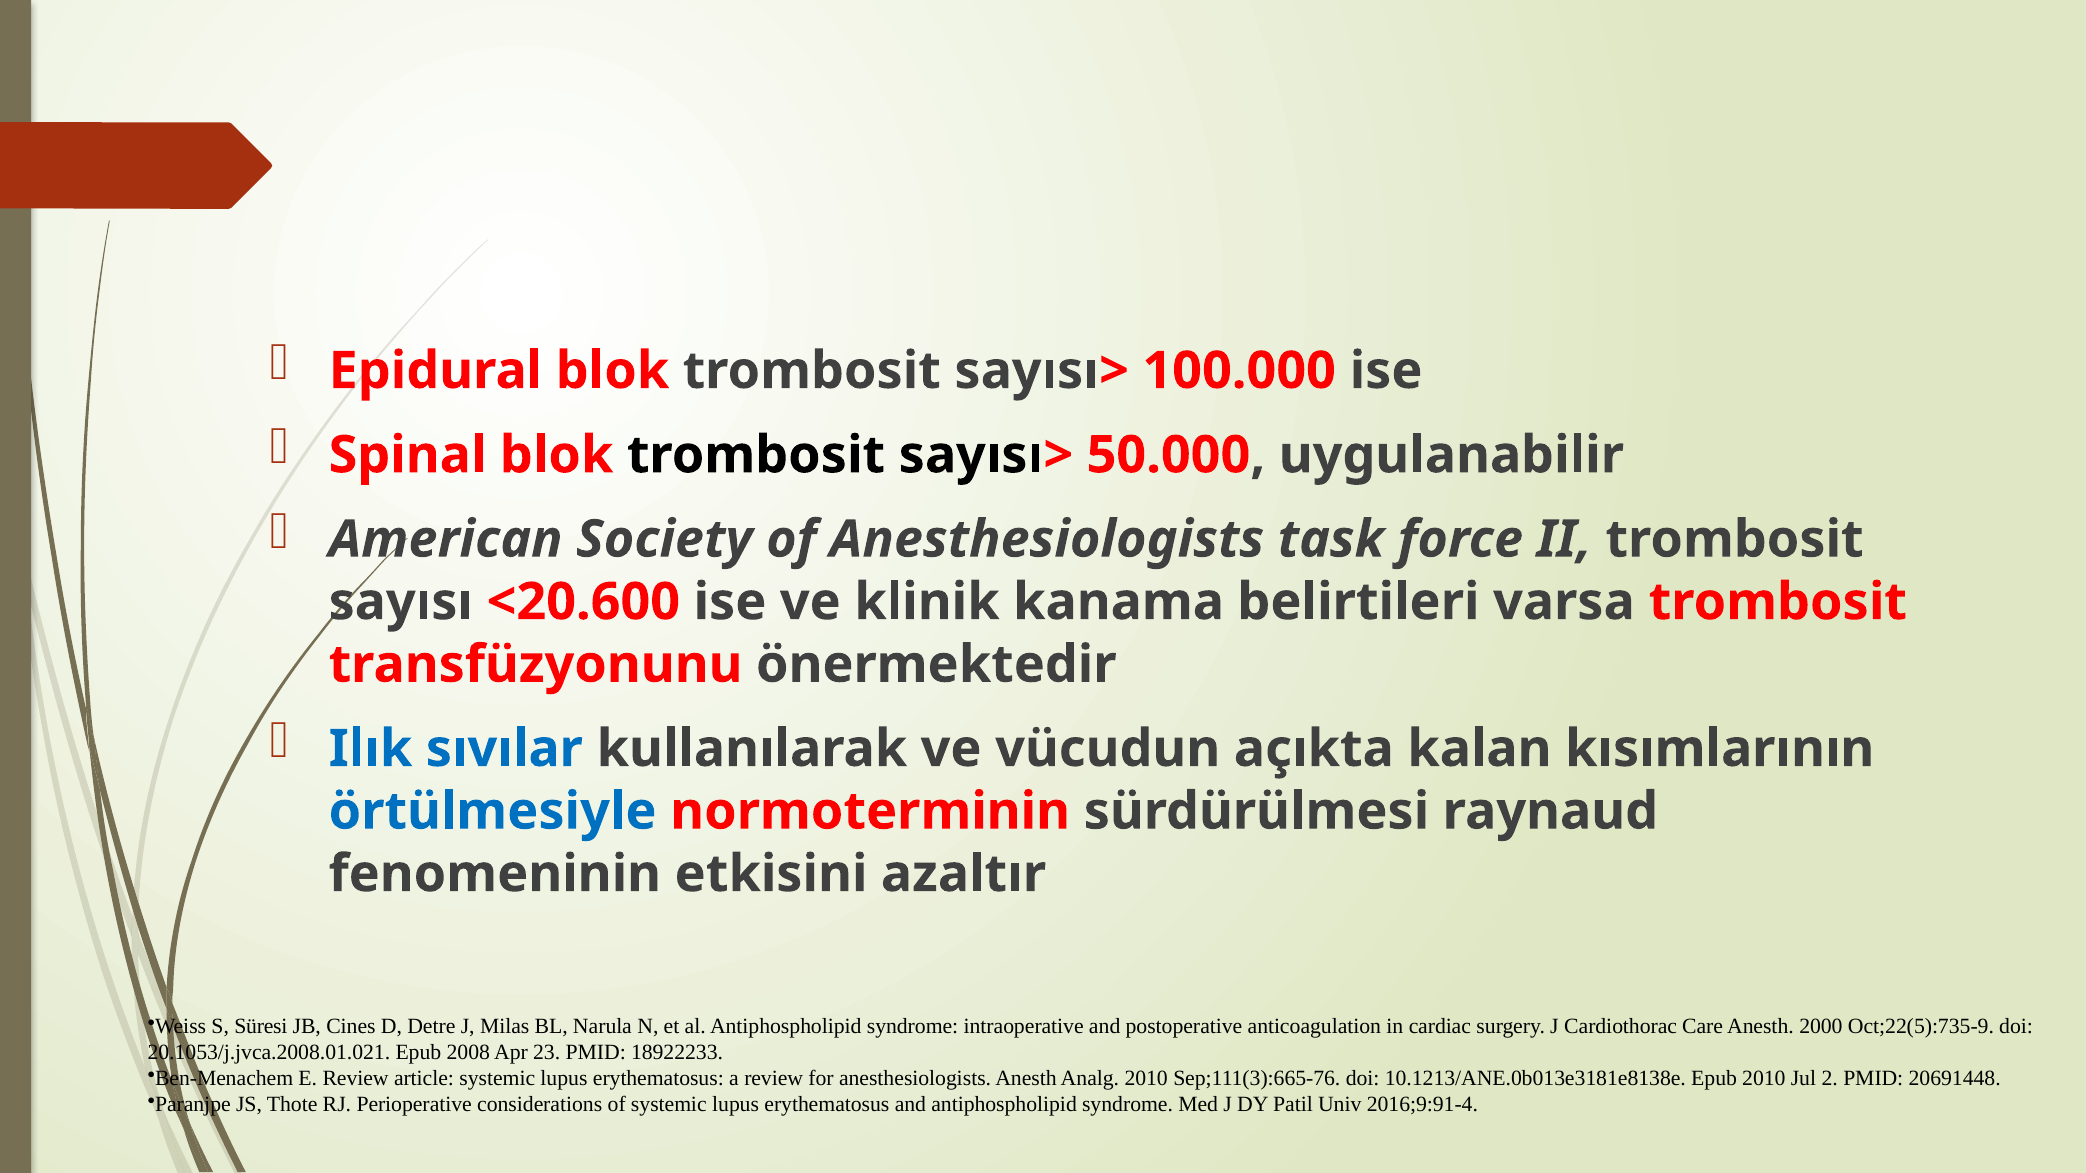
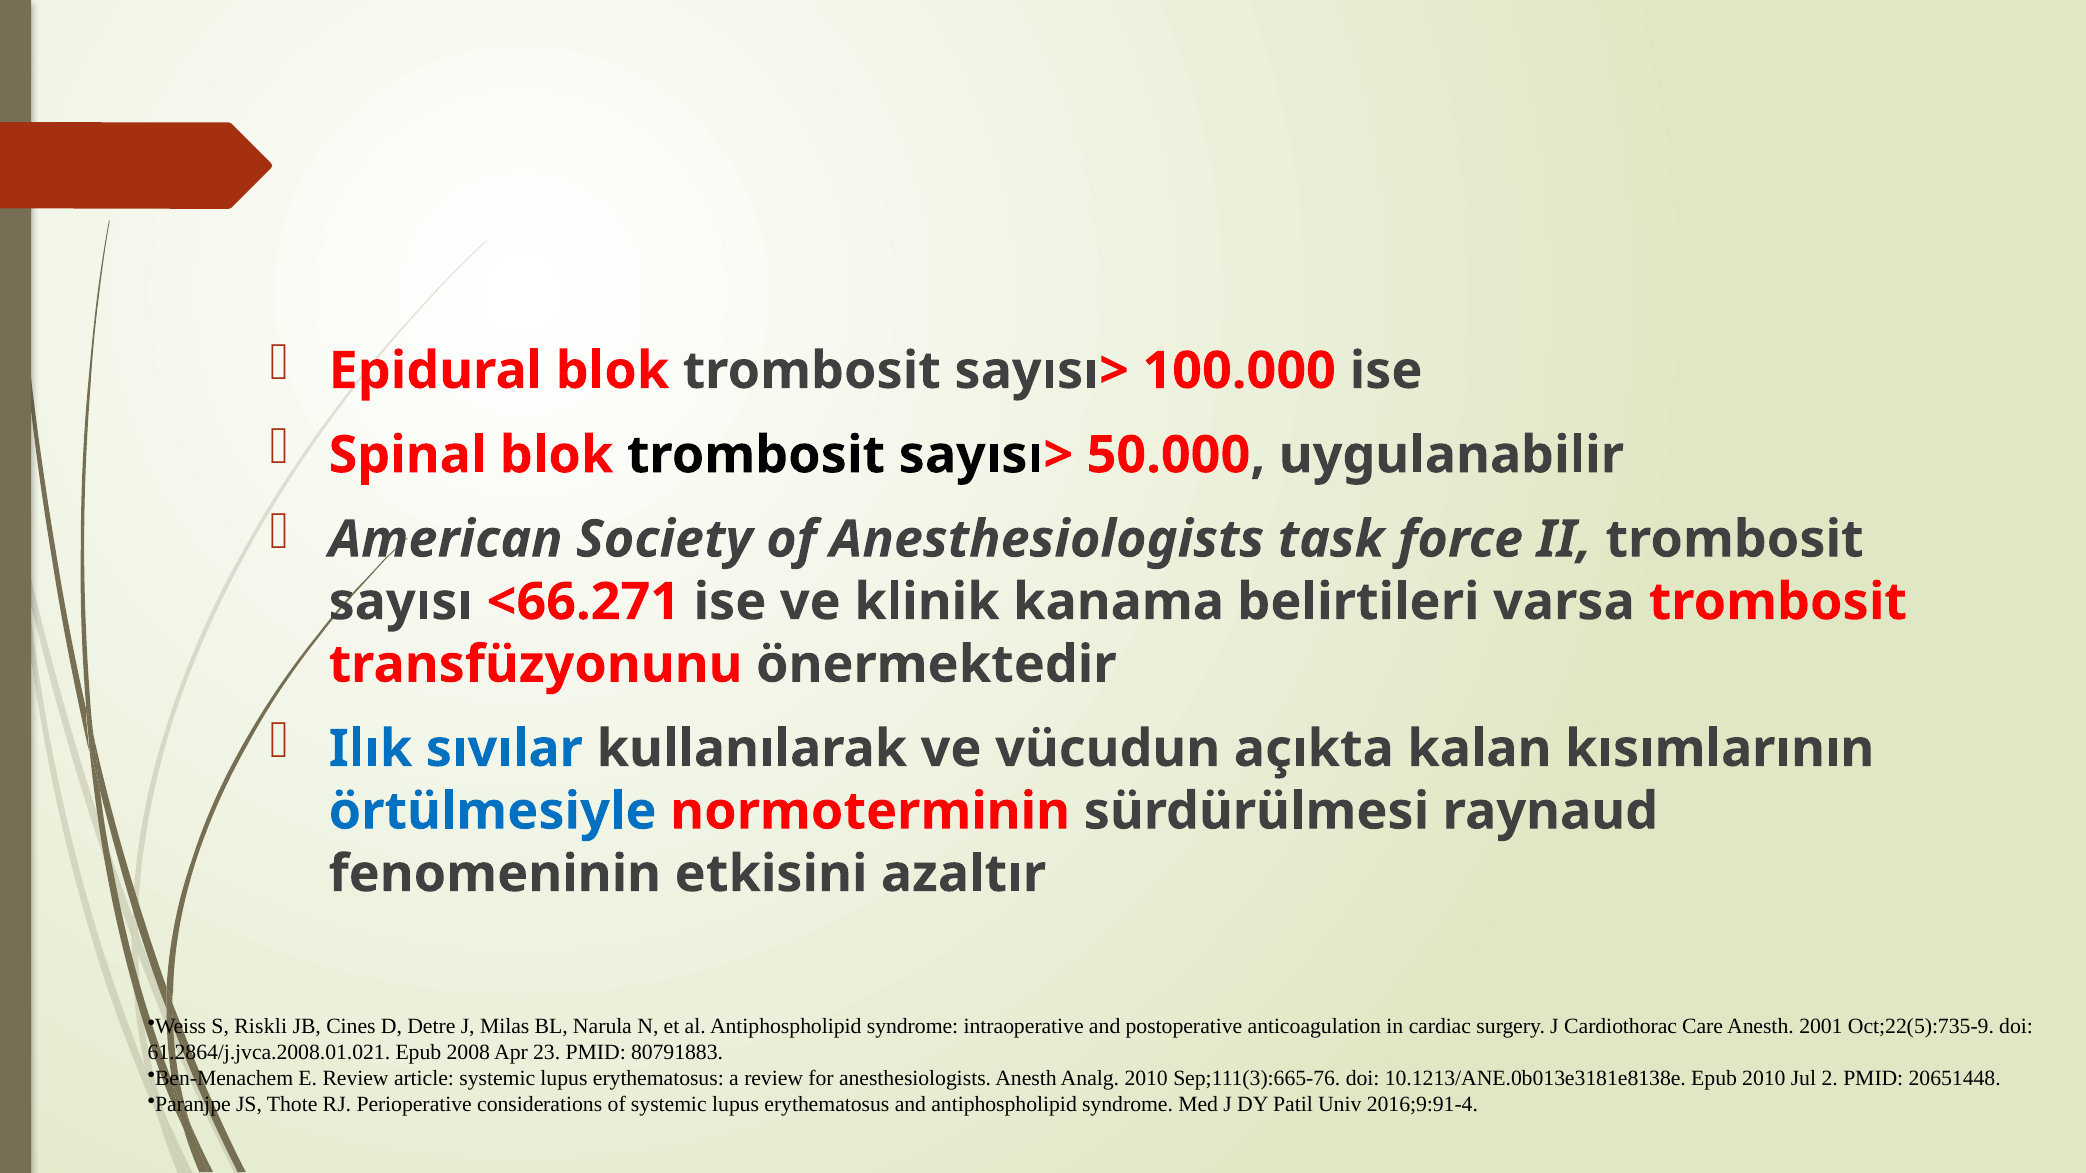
<20.600: <20.600 -> <66.271 (583, 602)
Süresi: Süresi -> Riskli (261, 1027)
2000: 2000 -> 2001 (1821, 1027)
20.1053/j.jvca.2008.01.021: 20.1053/j.jvca.2008.01.021 -> 61.2864/j.jvca.2008.01.021 (269, 1053)
18922233: 18922233 -> 80791883 (677, 1053)
20691448: 20691448 -> 20651448 (1955, 1079)
